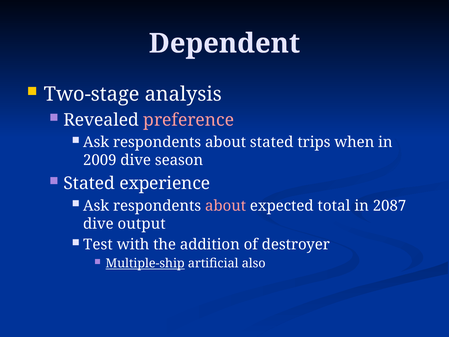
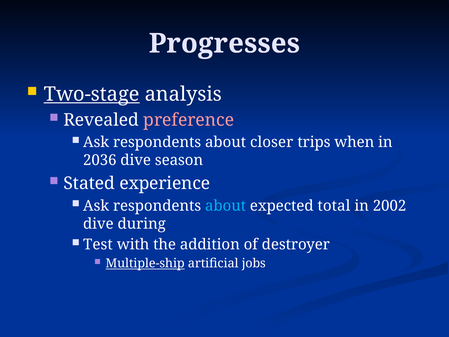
Dependent: Dependent -> Progresses (224, 43)
Two-stage underline: none -> present (92, 94)
about stated: stated -> closer (272, 142)
2009: 2009 -> 2036 (100, 160)
about colour: pink -> light blue (226, 206)
2087: 2087 -> 2002 (390, 206)
output: output -> during (142, 224)
also: also -> jobs (254, 263)
